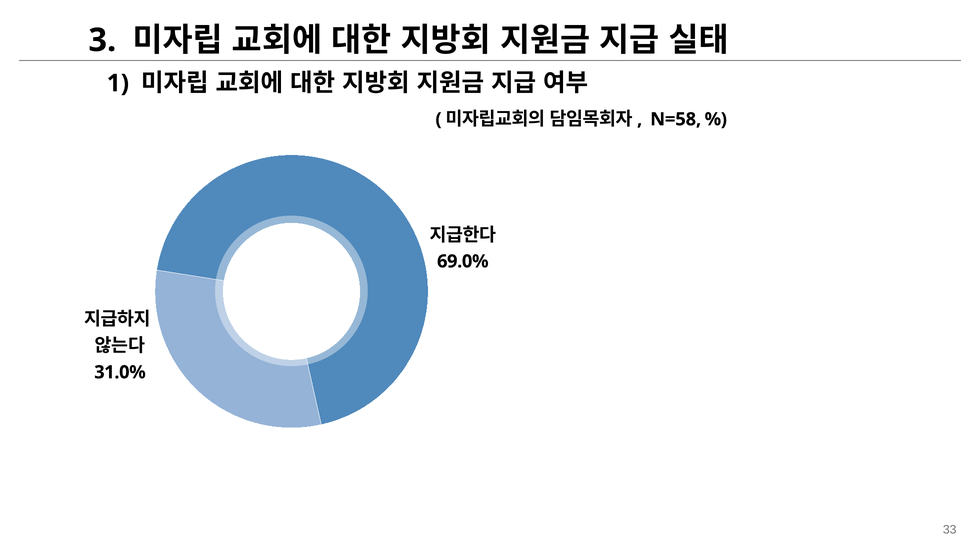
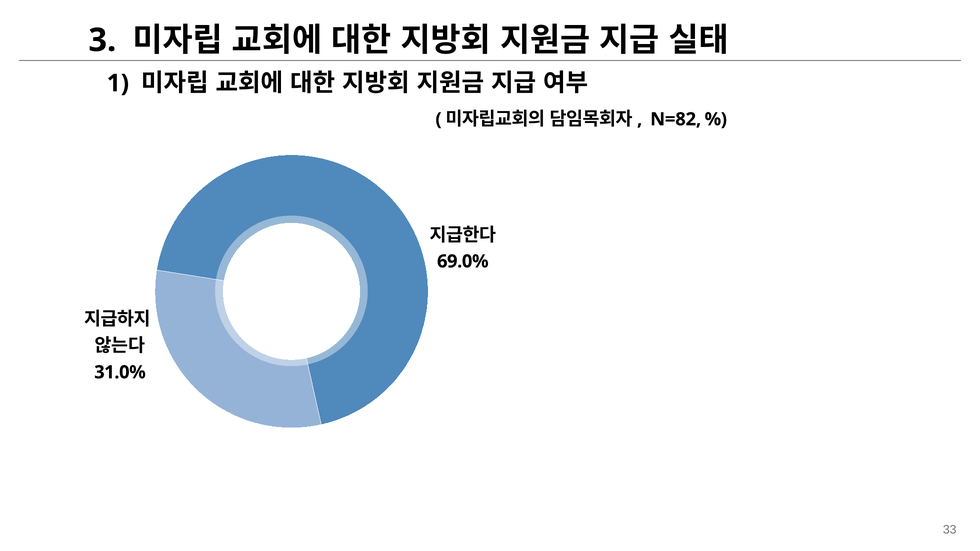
N=58: N=58 -> N=82 (676, 119)
